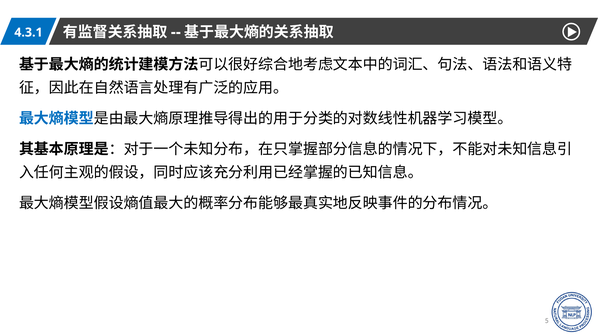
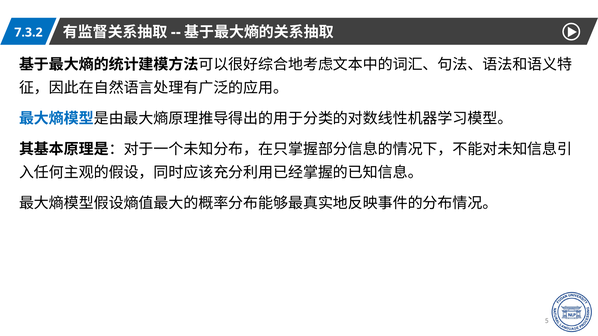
4.3.1: 4.3.1 -> 7.3.2 (28, 32)
